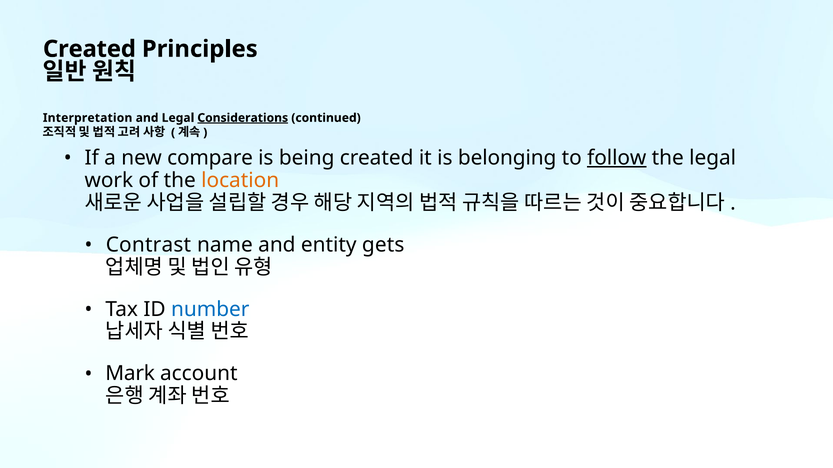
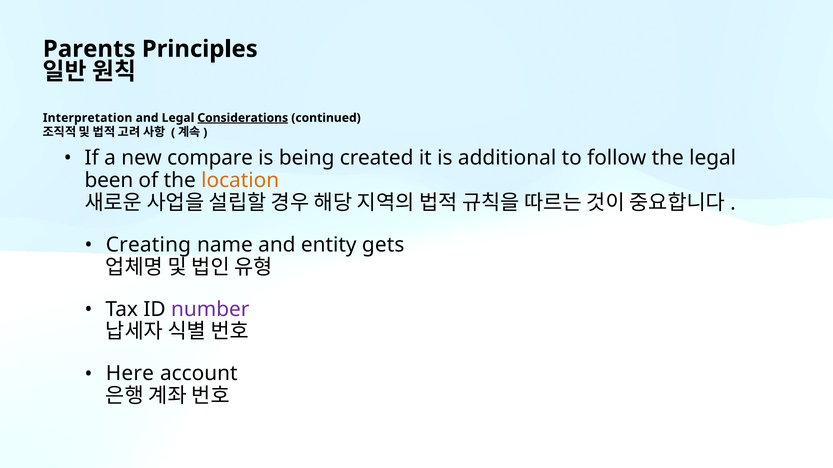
Created: Created -> Parents (89, 49)
belonging: belonging -> additional (507, 158)
follow underline: present -> none (617, 158)
work: work -> been (109, 180)
Contrast: Contrast -> Creating (148, 245)
number colour: blue -> purple (210, 310)
Mark: Mark -> Here (130, 374)
